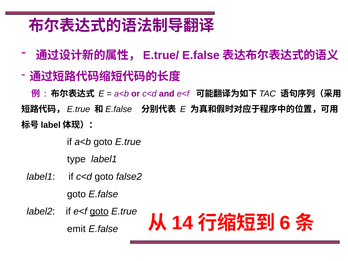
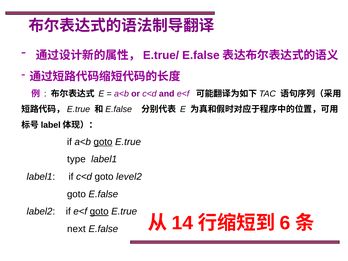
goto underline: none -> present (103, 142)
false2: false2 -> level2 (129, 177)
emit: emit -> next (76, 229)
